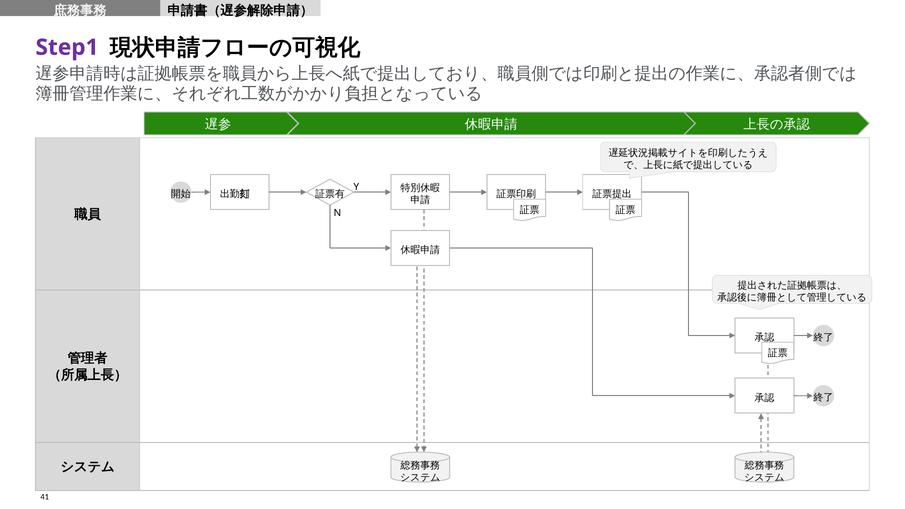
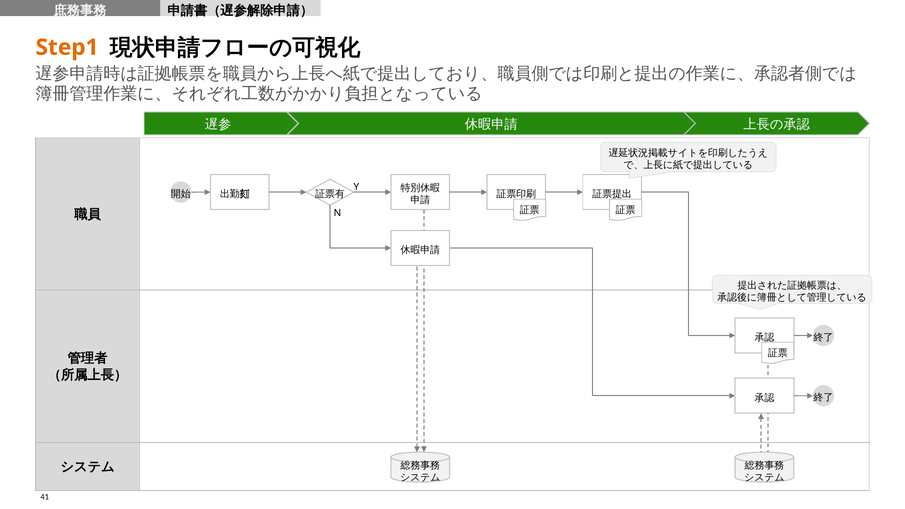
Step1 colour: purple -> orange (67, 47)
